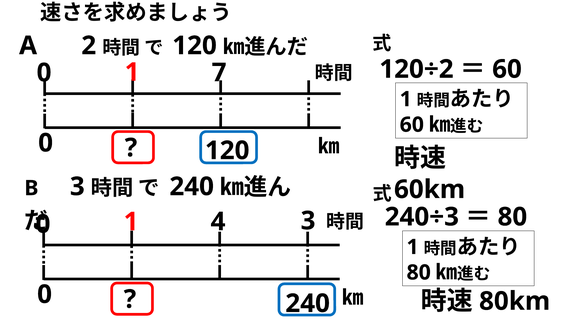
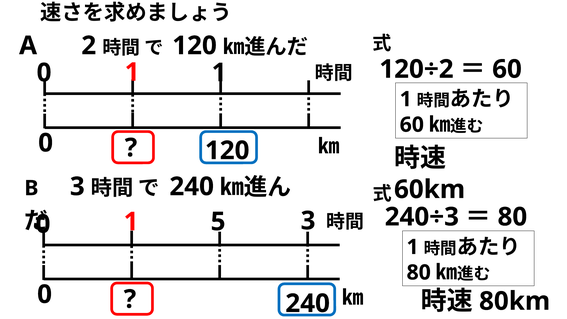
1 7: 7 -> 1 (219, 73)
4: 4 -> 5 (218, 222)
